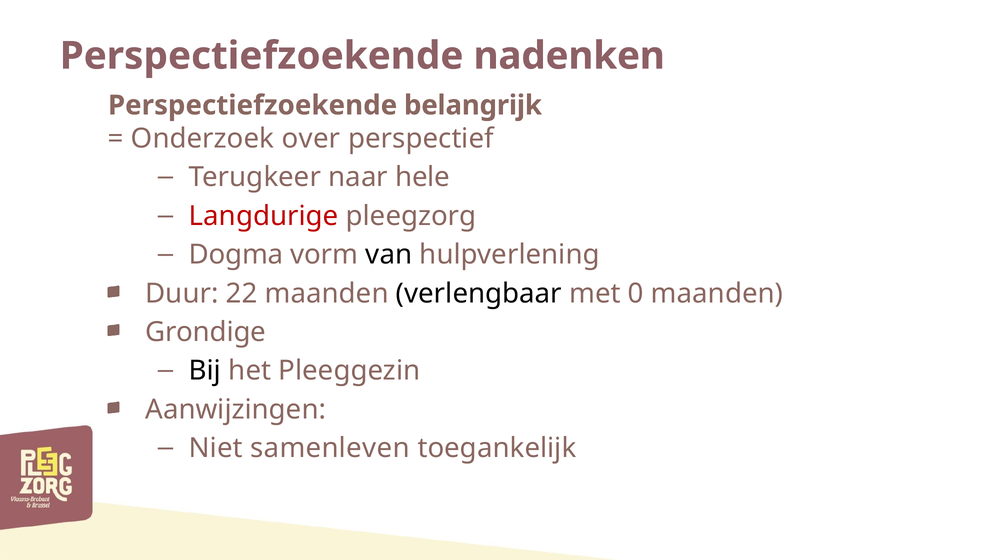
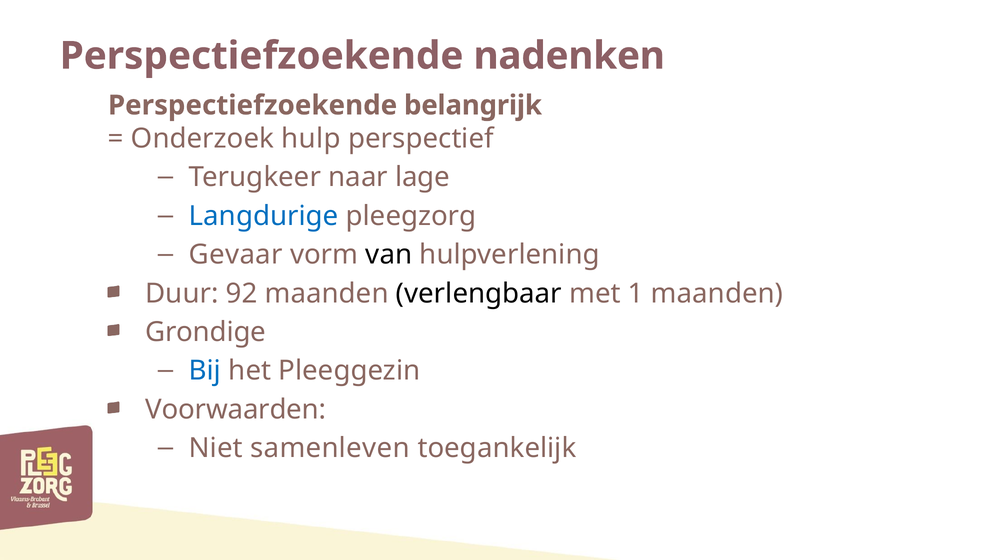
over: over -> hulp (311, 139)
hele: hele -> lage (423, 177)
Langdurige colour: red -> blue (264, 216)
Dogma: Dogma -> Gevaar (236, 255)
22: 22 -> 92 (242, 294)
0: 0 -> 1 (636, 294)
Bij colour: black -> blue (205, 371)
Aanwijzingen: Aanwijzingen -> Voorwaarden (236, 410)
